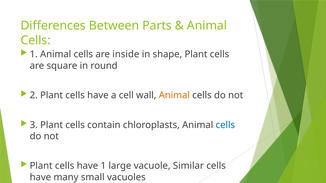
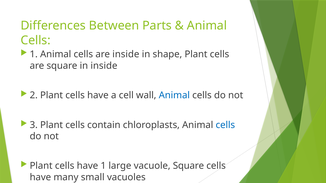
in round: round -> inside (104, 66)
Animal colour: orange -> blue (174, 95)
vacuole Similar: Similar -> Square (188, 166)
